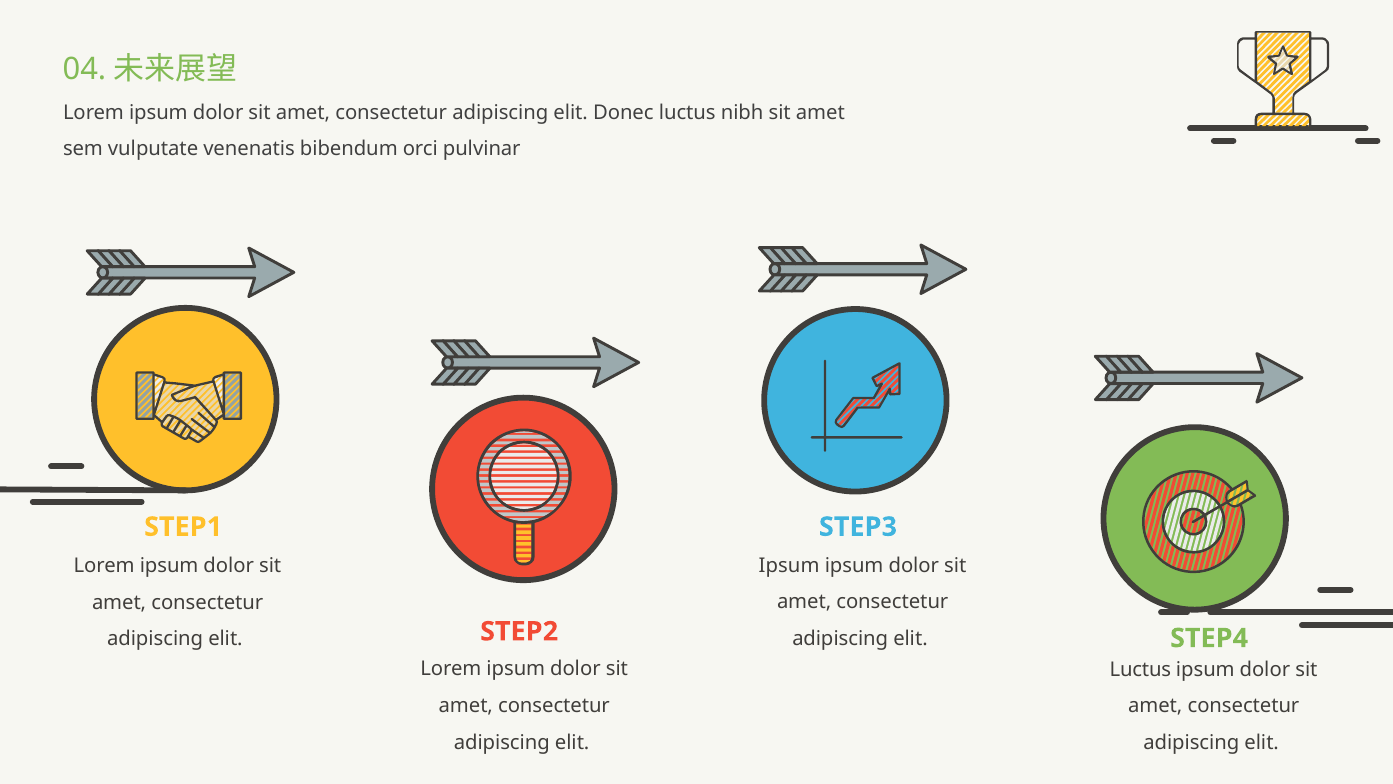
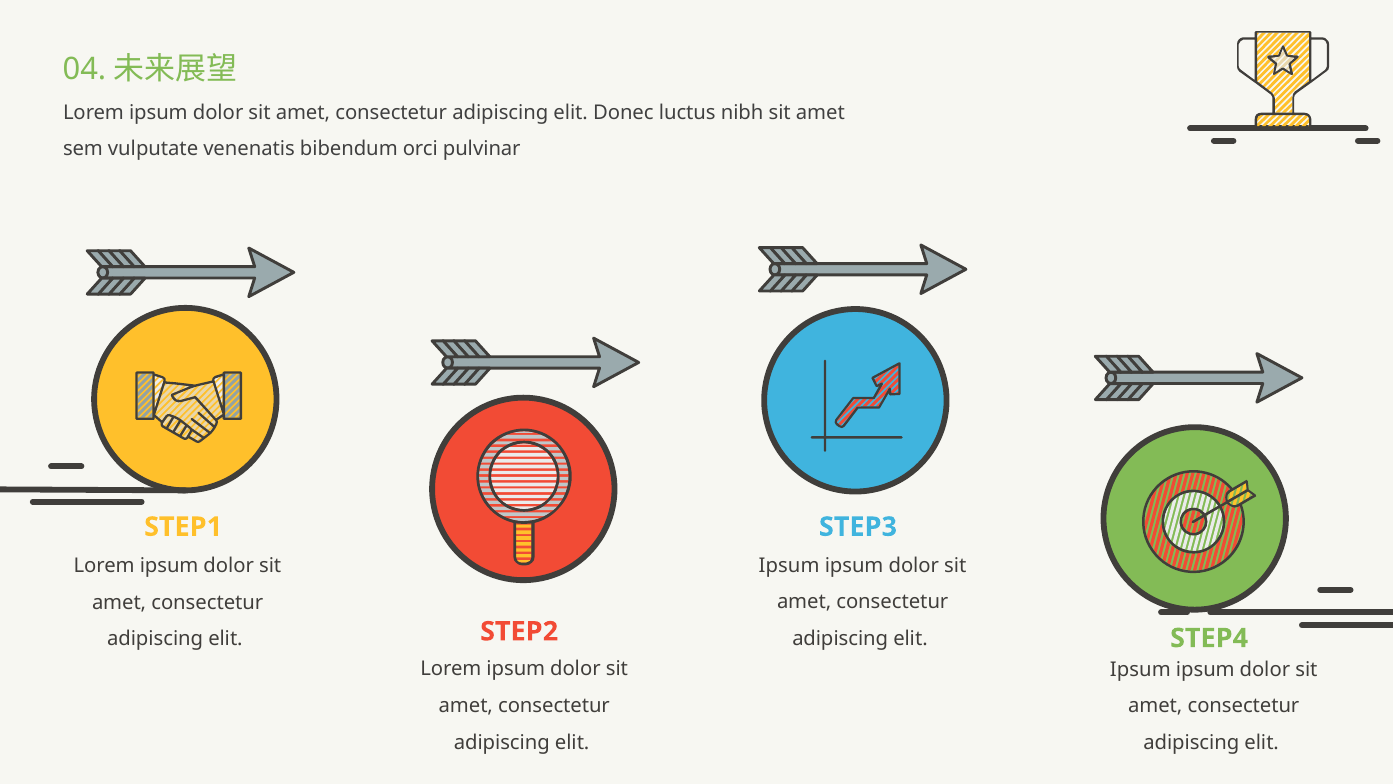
Luctus: Luctus -> Ipsum (1140, 669)
